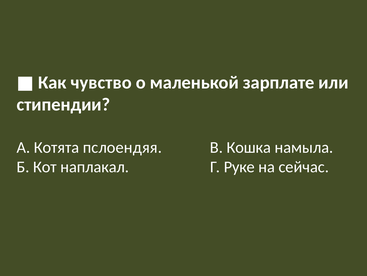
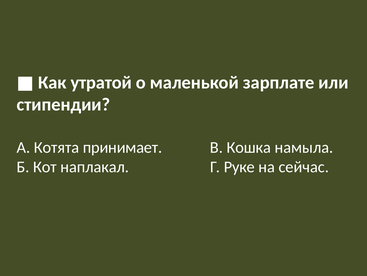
чувство: чувство -> утратой (101, 82)
пслоендяя: пслоендяя -> принимает (123, 147)
